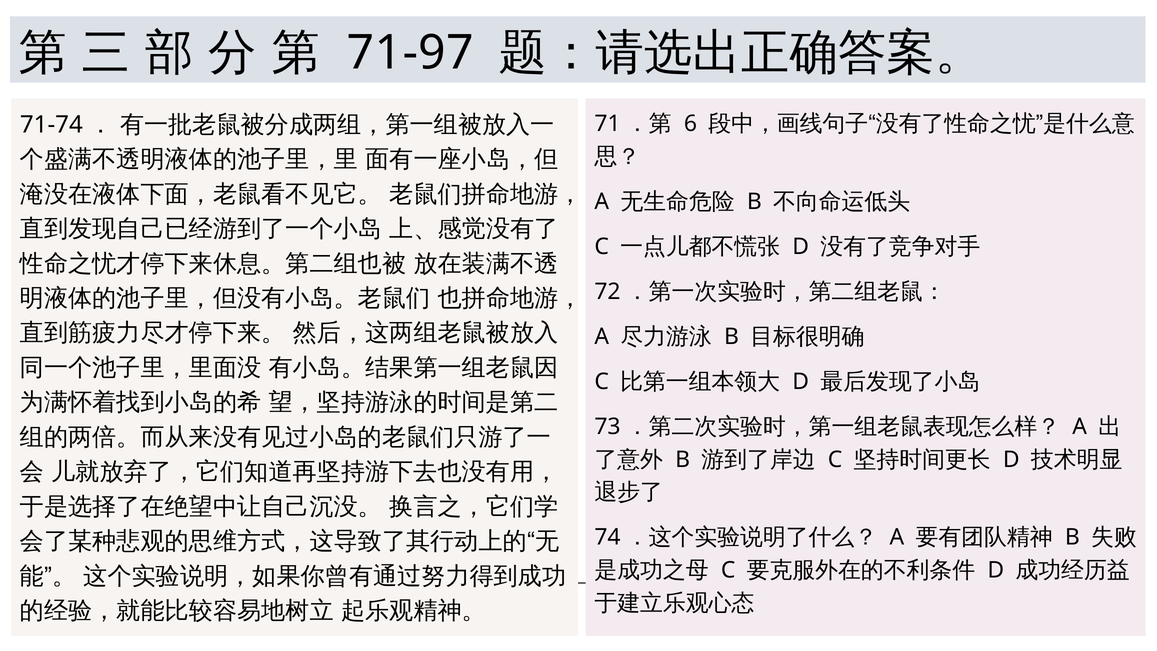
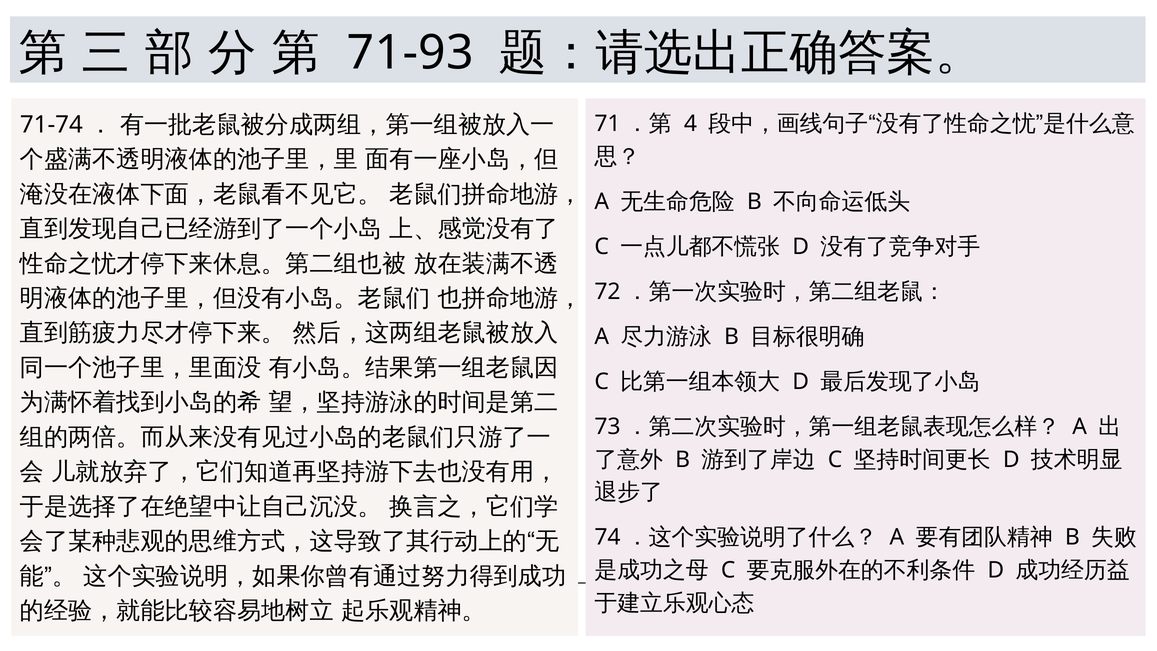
71-97: 71-97 -> 71-93 (410, 53)
6: 6 -> 4 (690, 124)
